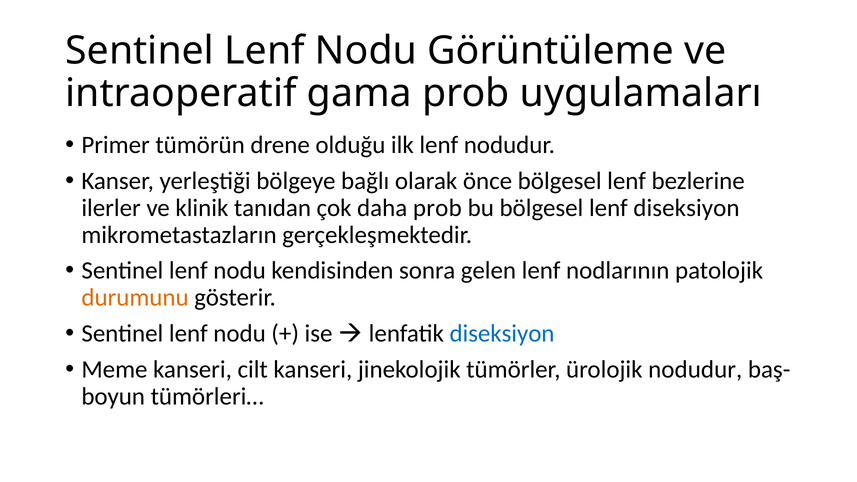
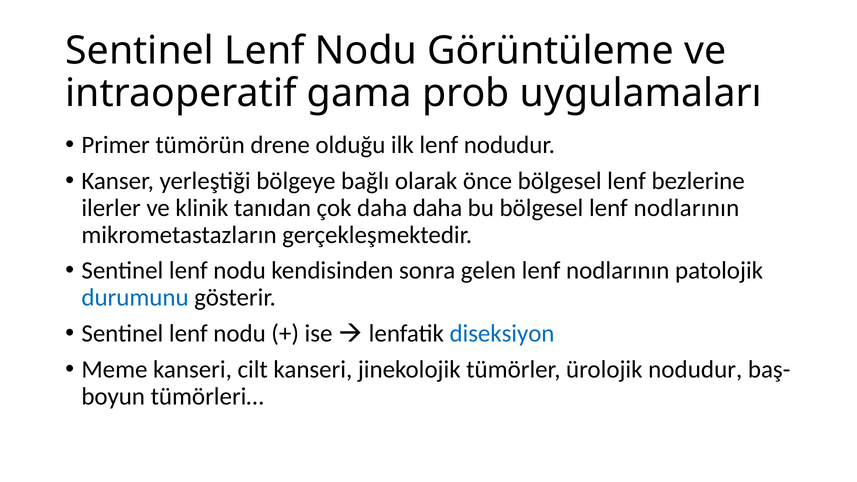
daha prob: prob -> daha (438, 208)
bölgesel lenf diseksiyon: diseksiyon -> nodlarının (686, 208)
durumunu colour: orange -> blue (135, 298)
